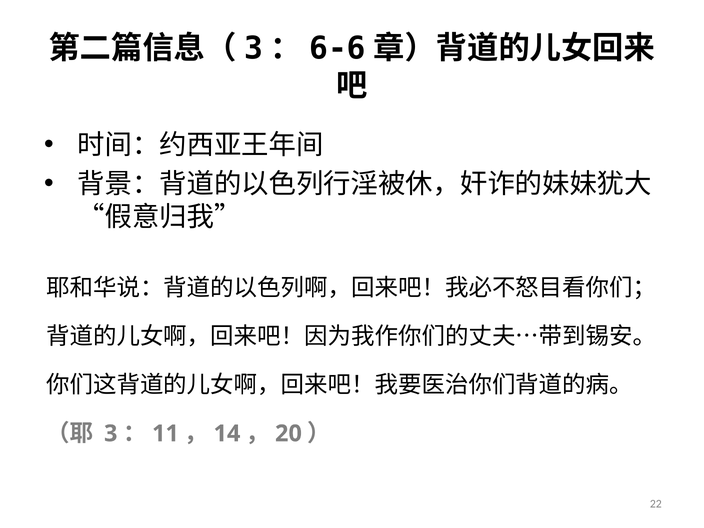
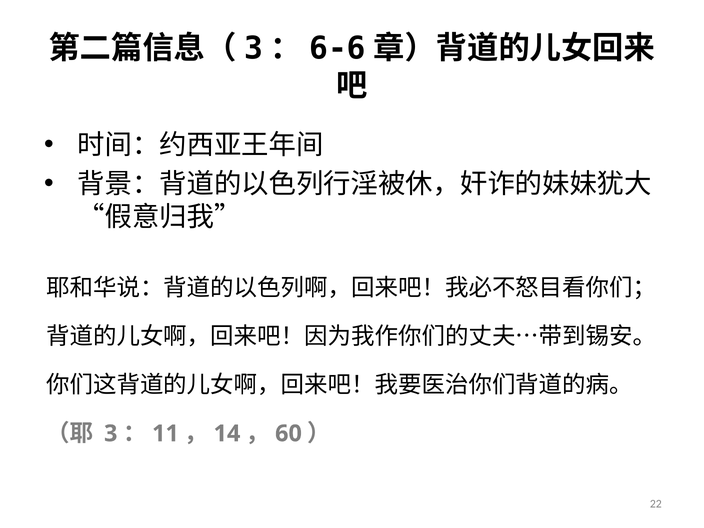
20: 20 -> 60 (288, 434)
